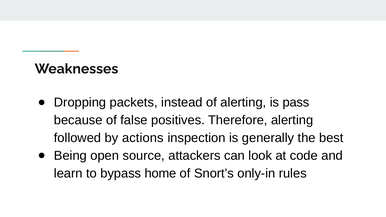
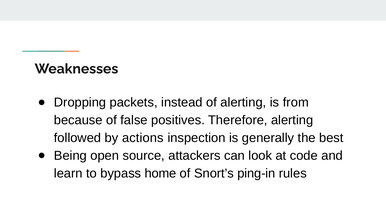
pass: pass -> from (296, 103)
only-in: only-in -> ping-in (256, 174)
